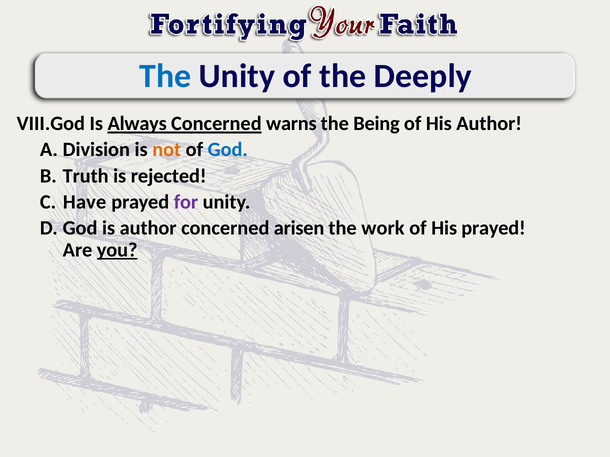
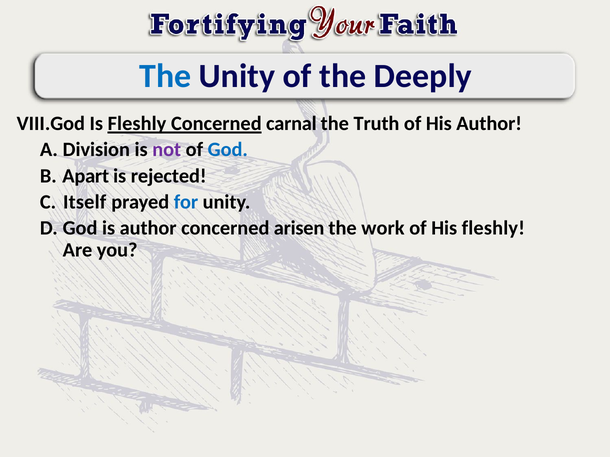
Is Always: Always -> Fleshly (137, 124)
warns: warns -> carnal (291, 124)
Being: Being -> Truth (376, 124)
not colour: orange -> purple (167, 150)
Truth: Truth -> Apart (86, 176)
Have: Have -> Itself (85, 202)
for colour: purple -> blue (186, 202)
His prayed: prayed -> fleshly (493, 228)
you underline: present -> none (117, 250)
